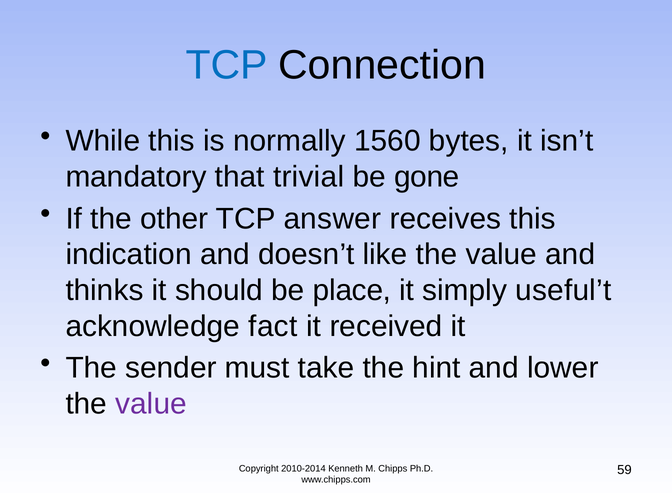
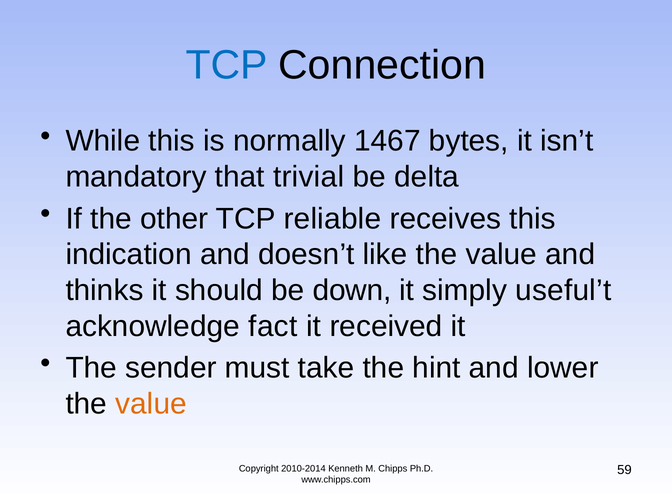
1560: 1560 -> 1467 (387, 141)
gone: gone -> delta (427, 177)
answer: answer -> reliable (332, 219)
place: place -> down (352, 290)
value colour: purple -> orange (151, 404)
